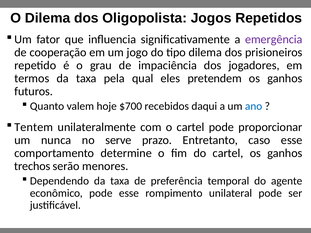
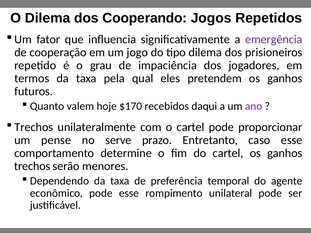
Oligopolista: Oligopolista -> Cooperando (145, 18)
$700: $700 -> $170 (131, 106)
ano colour: blue -> purple (254, 106)
Tentem: Tentem -> Trechos (34, 127)
nunca: nunca -> pense (56, 140)
